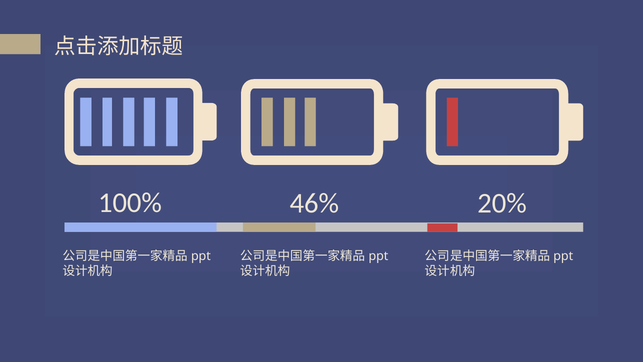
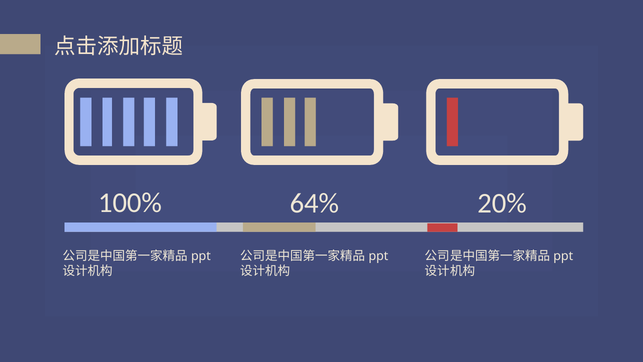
46%: 46% -> 64% (314, 203)
